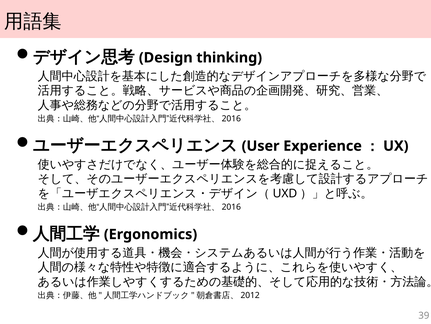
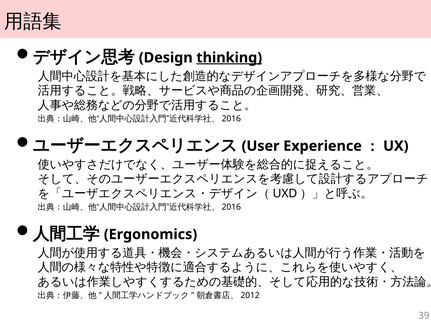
thinking underline: none -> present (229, 58)
